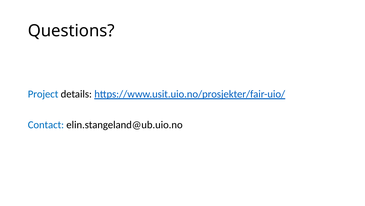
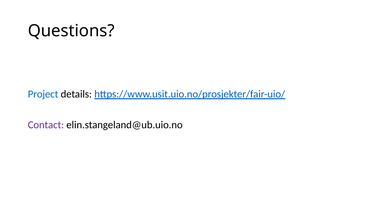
Contact colour: blue -> purple (46, 124)
